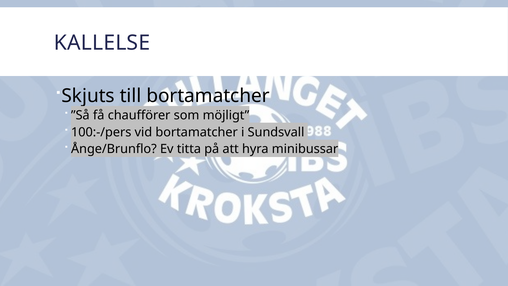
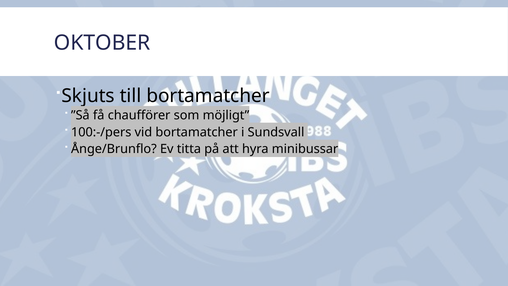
KALLELSE: KALLELSE -> OKTOBER (102, 43)
